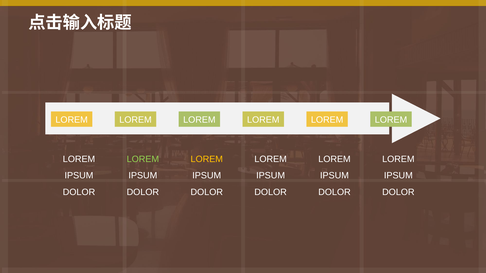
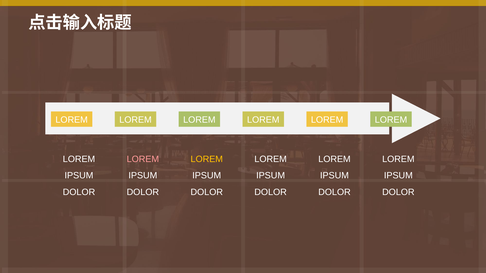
LOREM colour: light green -> pink (143, 159)
